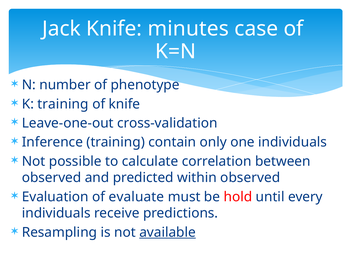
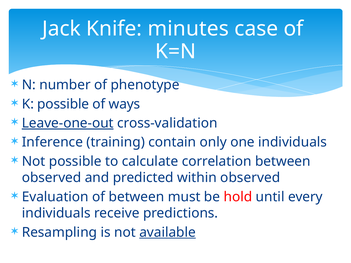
K training: training -> possible (63, 104)
of knife: knife -> ways (124, 104)
Leave-one-out underline: none -> present (68, 123)
of evaluate: evaluate -> between (136, 197)
